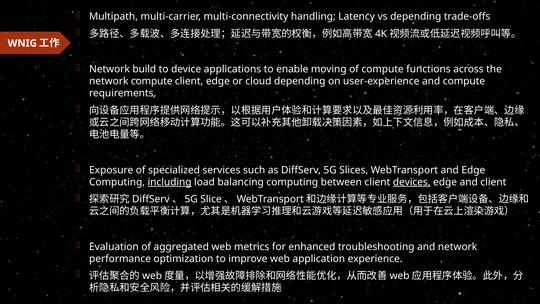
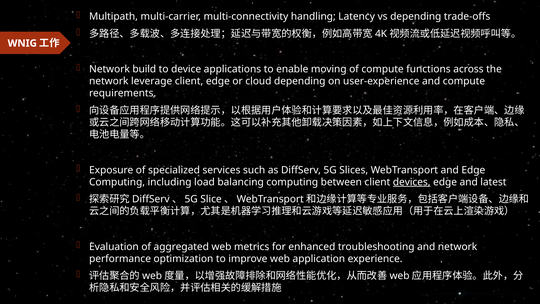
network compute: compute -> leverage (152, 81)
including underline: present -> none (170, 182)
and client: client -> latest (493, 182)
